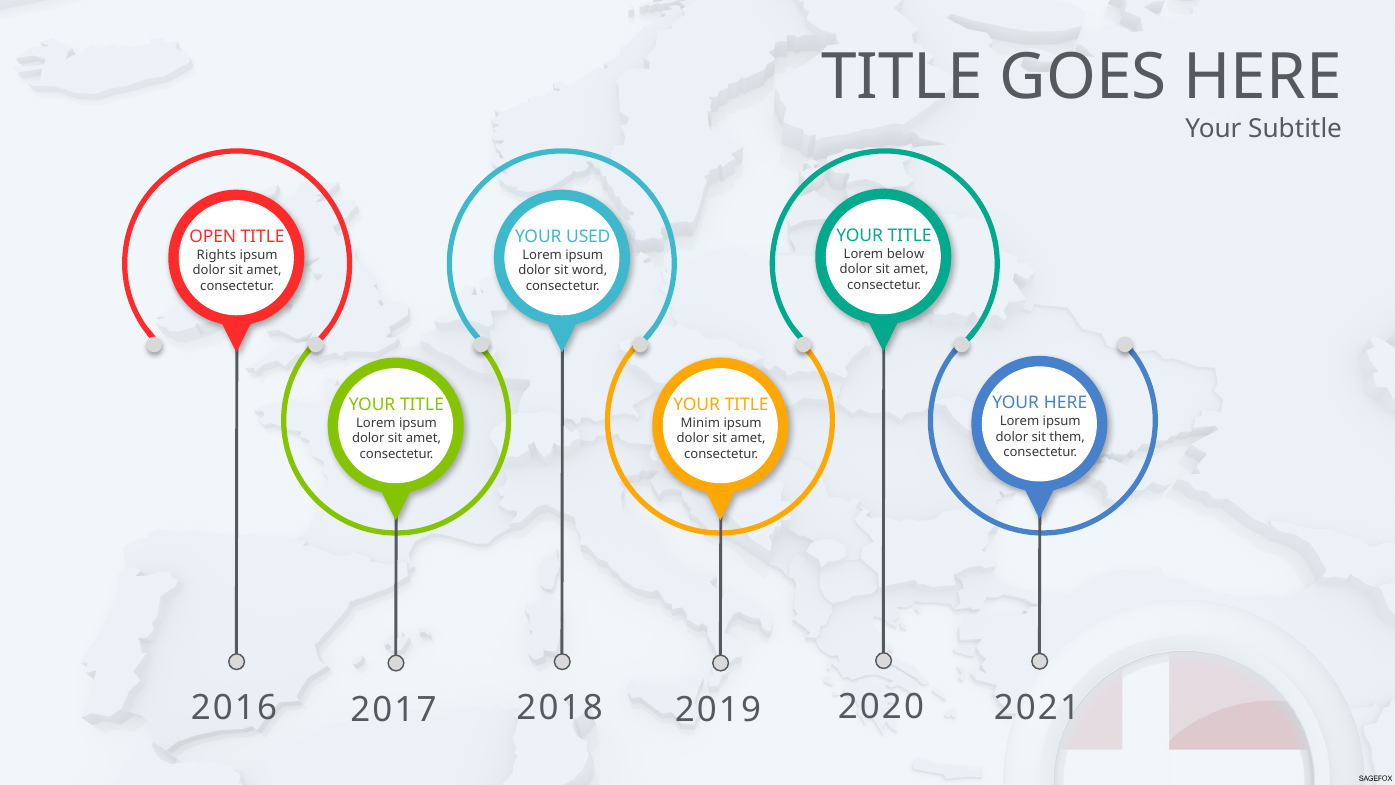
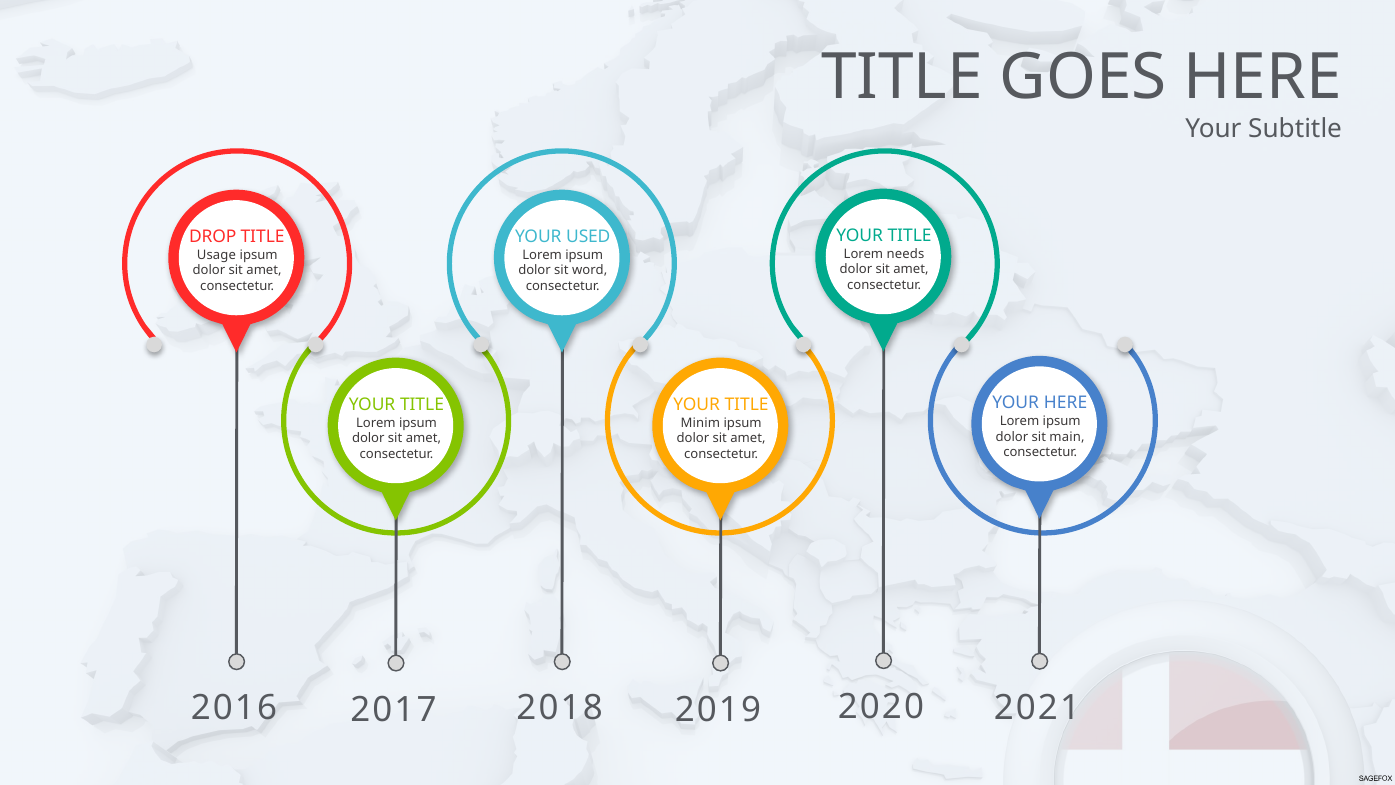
OPEN: OPEN -> DROP (213, 237)
below: below -> needs (906, 254)
Rights: Rights -> Usage (216, 255)
them: them -> main (1067, 436)
